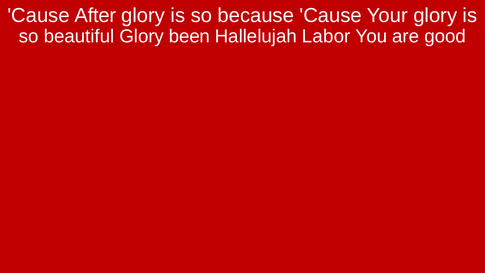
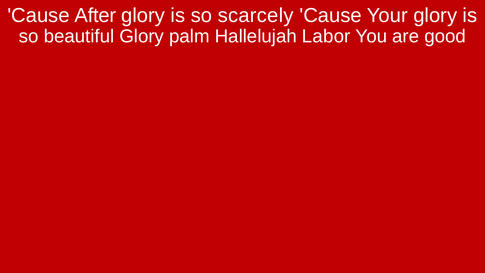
because: because -> scarcely (256, 15)
been: been -> palm (189, 36)
